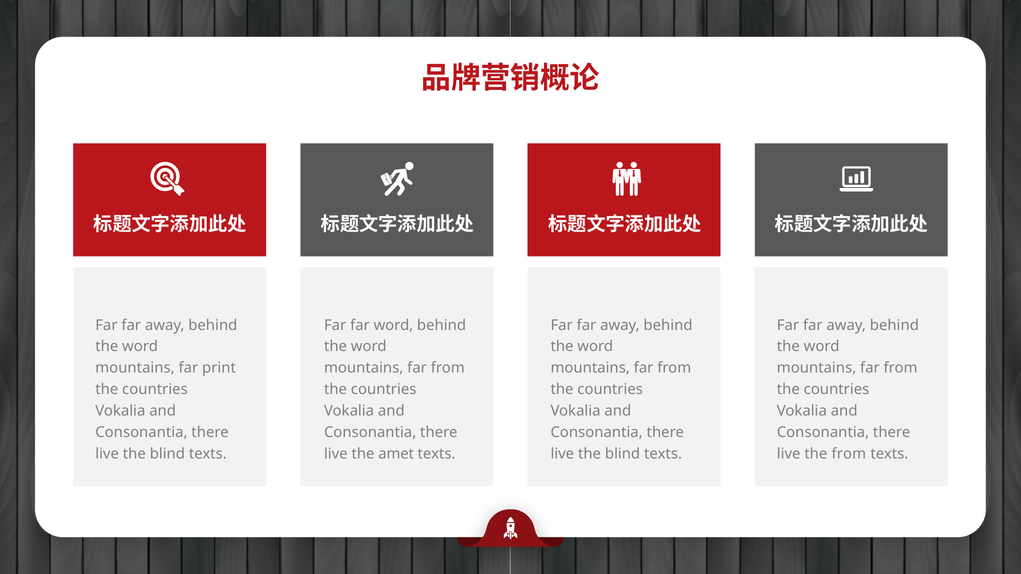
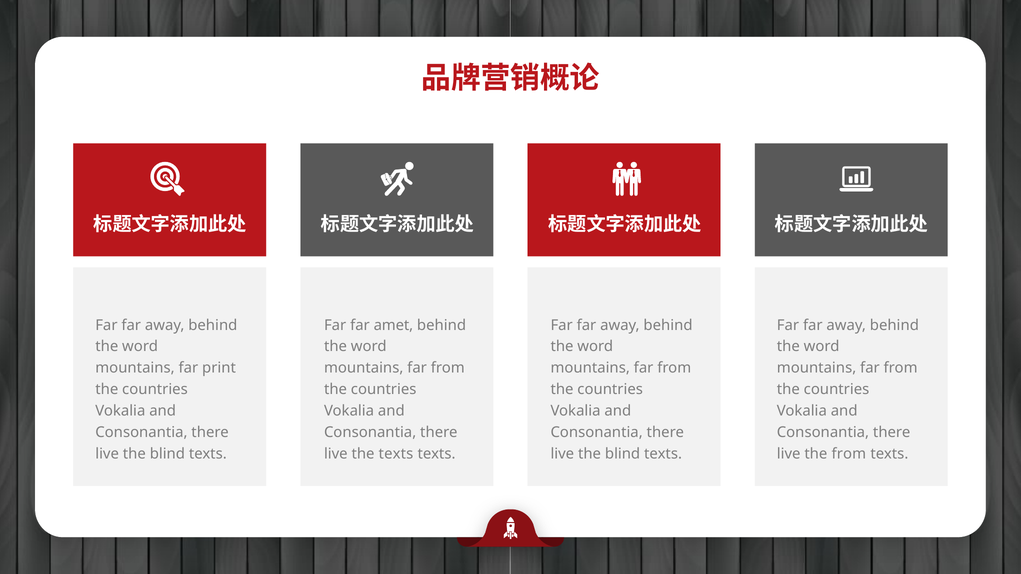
far word: word -> amet (393, 325)
the amet: amet -> texts (396, 454)
